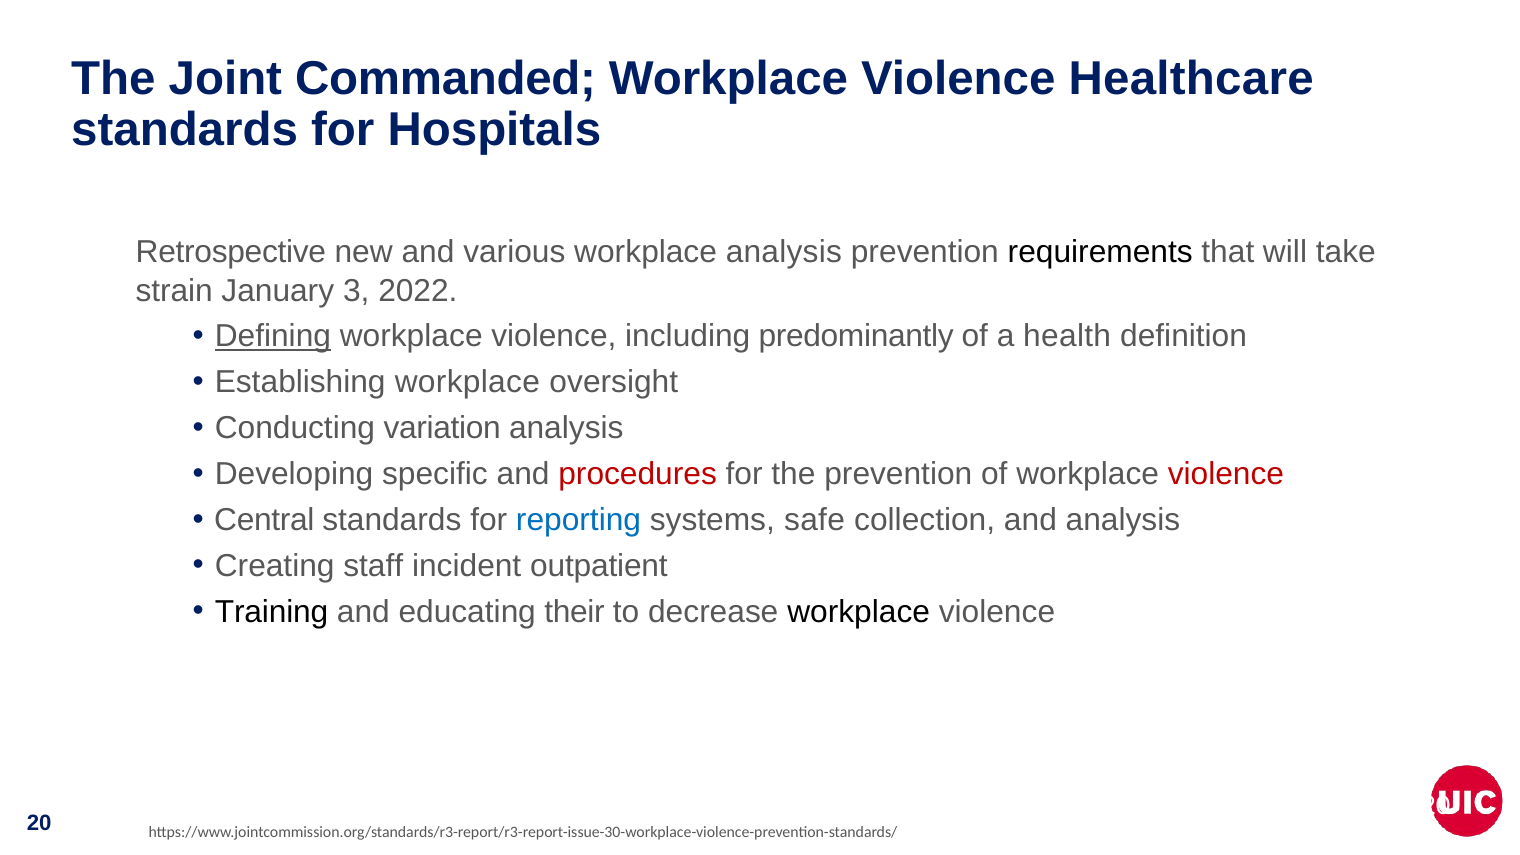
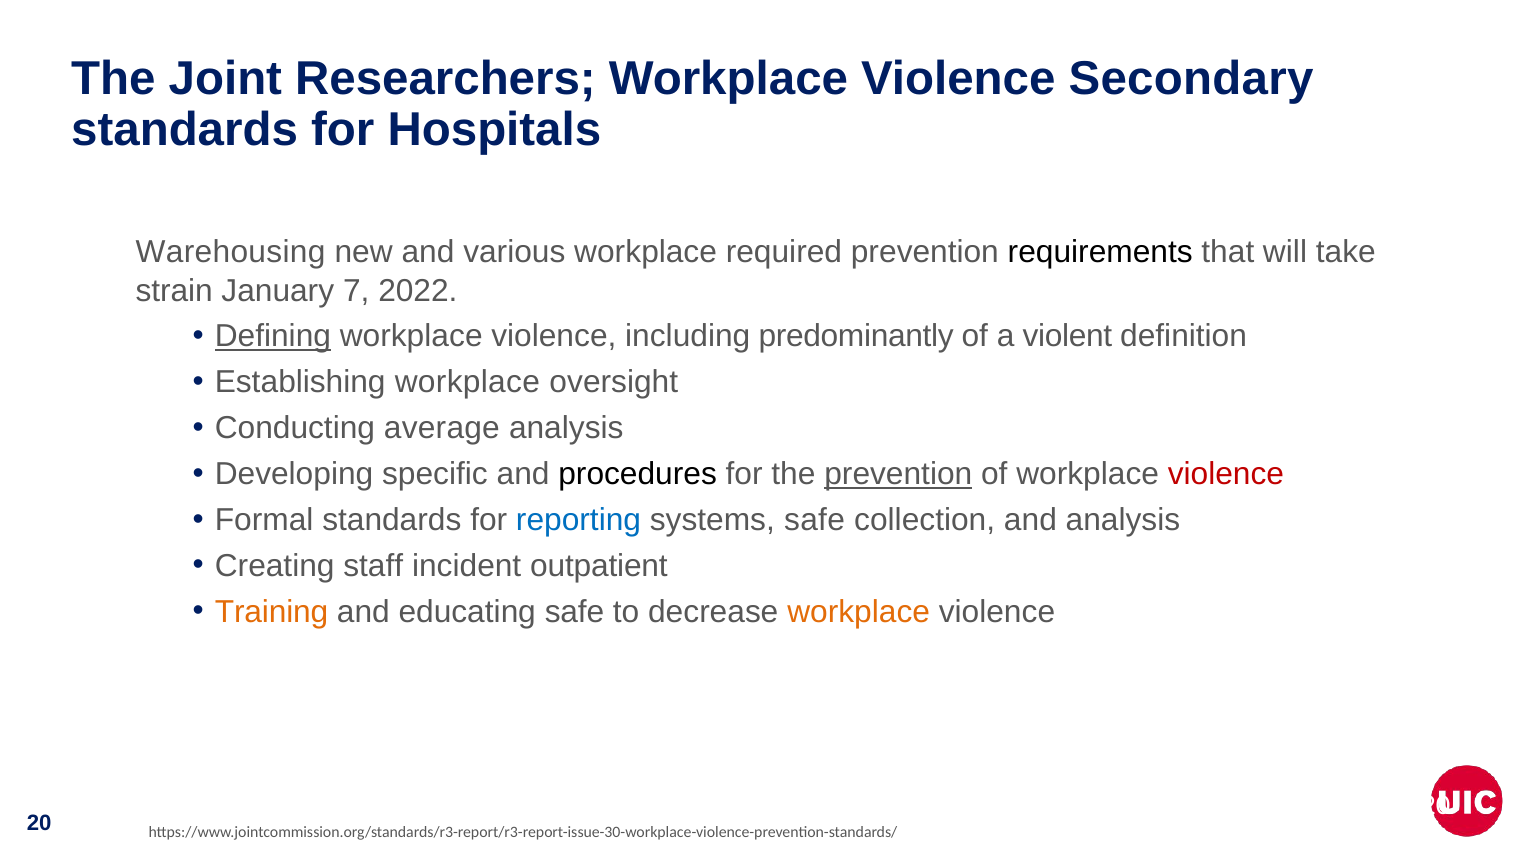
Commanded: Commanded -> Researchers (445, 79)
Healthcare: Healthcare -> Secondary (1191, 79)
Retrospective: Retrospective -> Warehousing (231, 253)
workplace analysis: analysis -> required (784, 253)
3: 3 -> 7 (356, 291)
health: health -> violent (1067, 337)
variation: variation -> average (442, 428)
procedures colour: red -> black (638, 474)
prevention underline: none -> present (898, 474)
Central: Central -> Formal (264, 520)
Training colour: black -> orange (272, 612)
educating their: their -> safe (575, 612)
workplace colour: black -> orange (859, 612)
